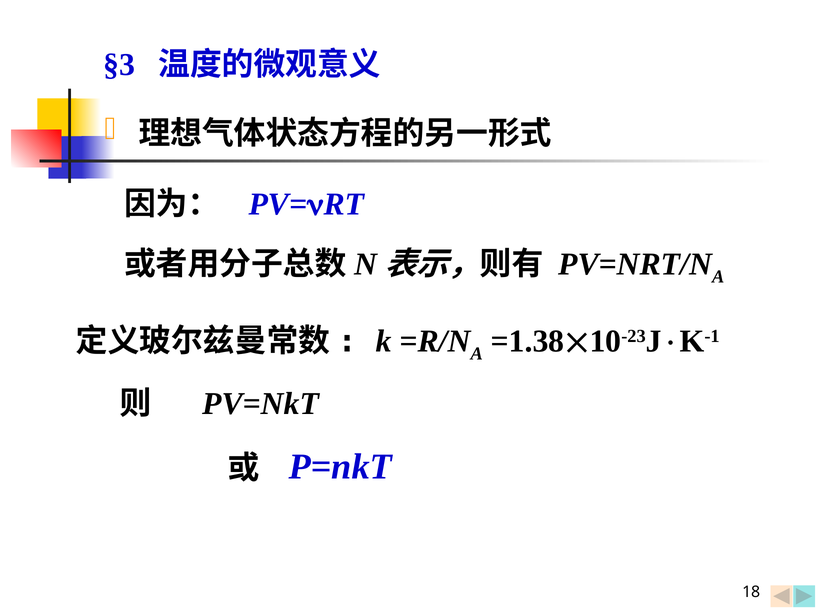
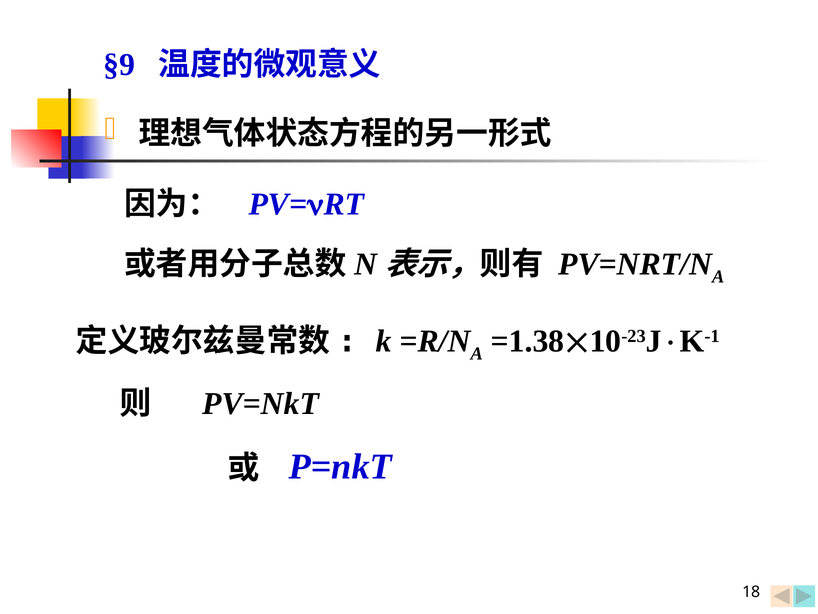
§3: §3 -> §9 (119, 65)
